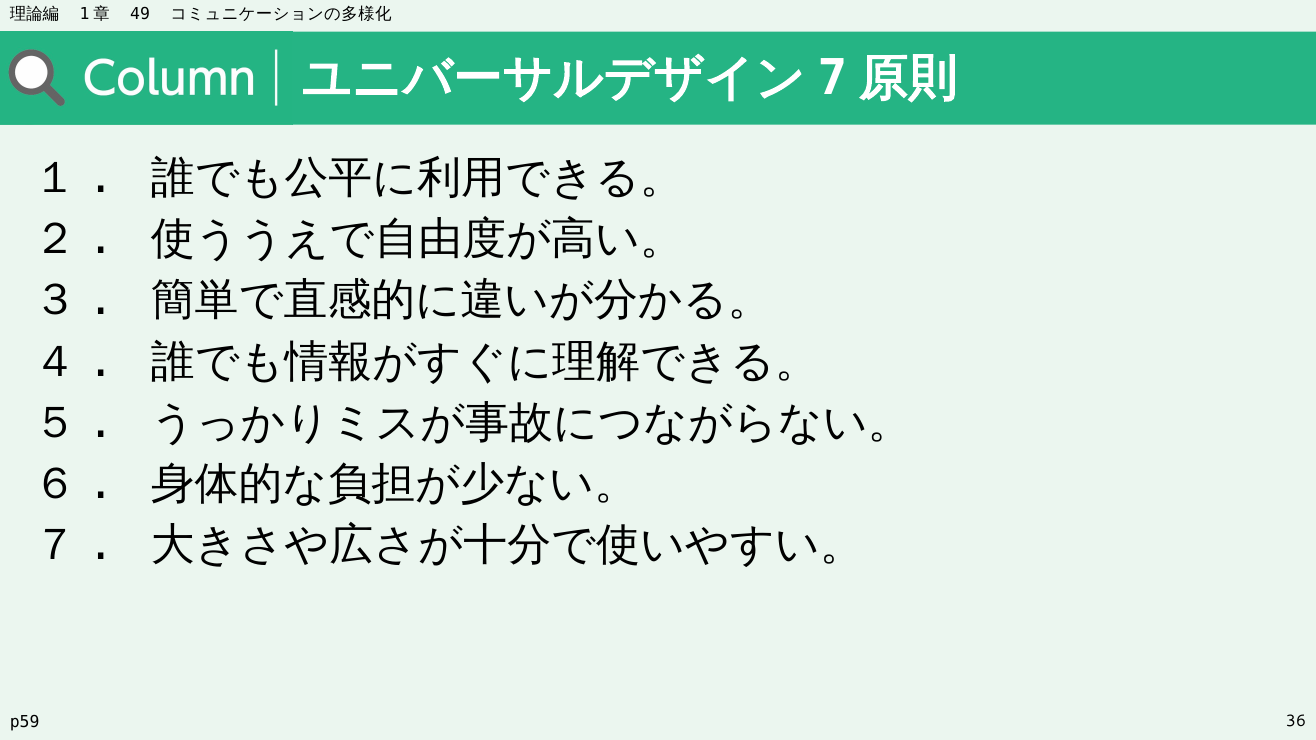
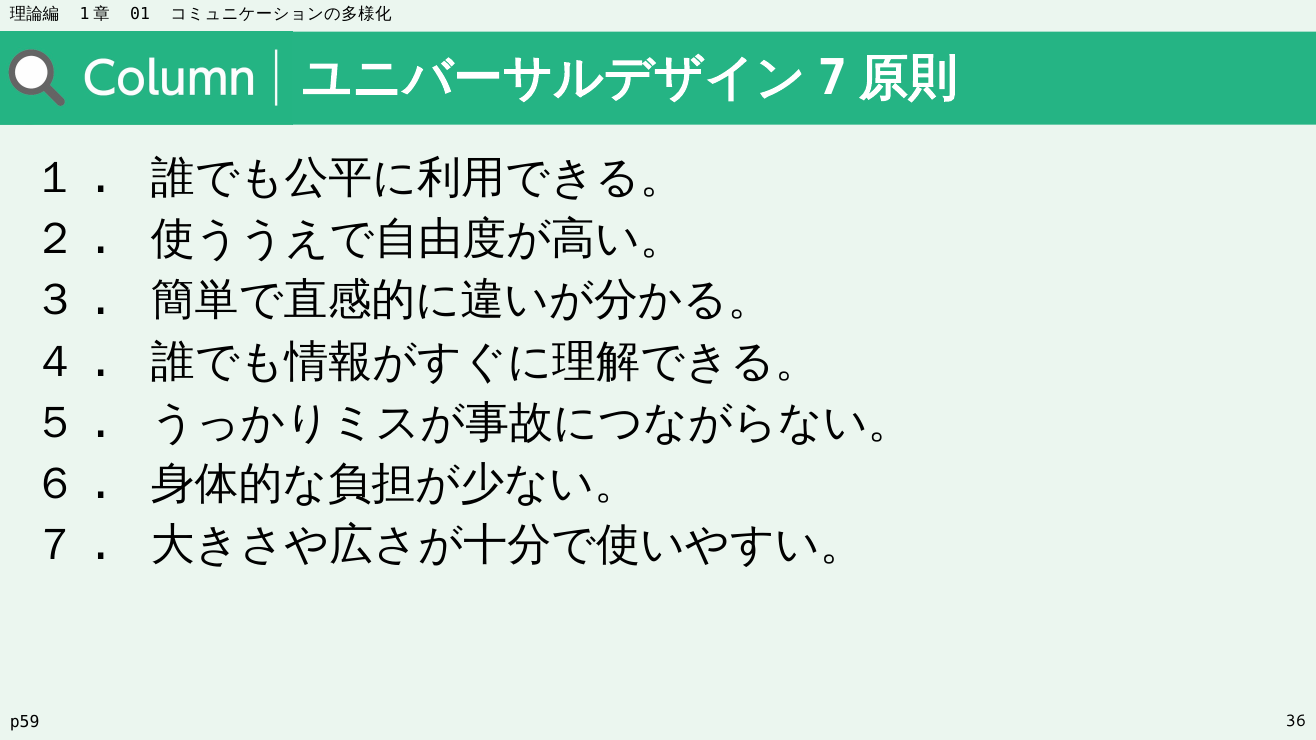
49: 49 -> 01 (140, 14)
